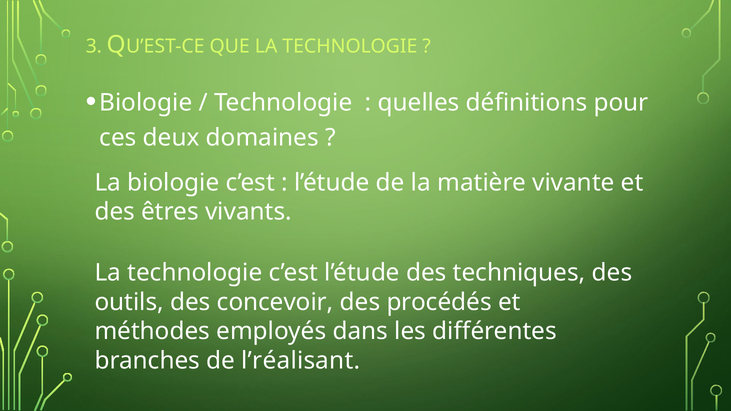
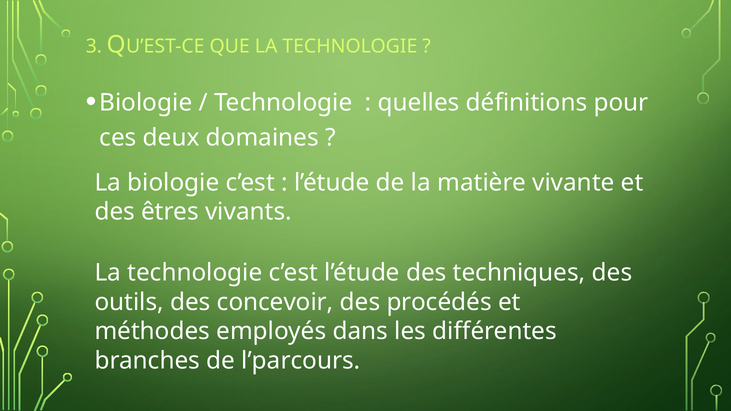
l’réalisant: l’réalisant -> l’parcours (301, 361)
